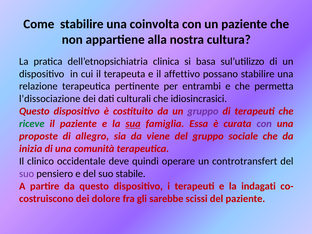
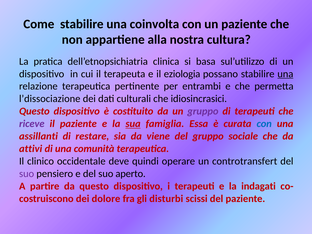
affettivo: affettivo -> eziologia (182, 74)
una underline: none -> present (285, 74)
riceve colour: green -> purple (32, 124)
con colour: purple -> blue (264, 124)
proposte: proposte -> assillanti (38, 136)
allegro: allegro -> restare (92, 136)
inizia: inizia -> attivi (31, 149)
stabile: stabile -> aperto (131, 174)
sarebbe: sarebbe -> disturbi (166, 199)
